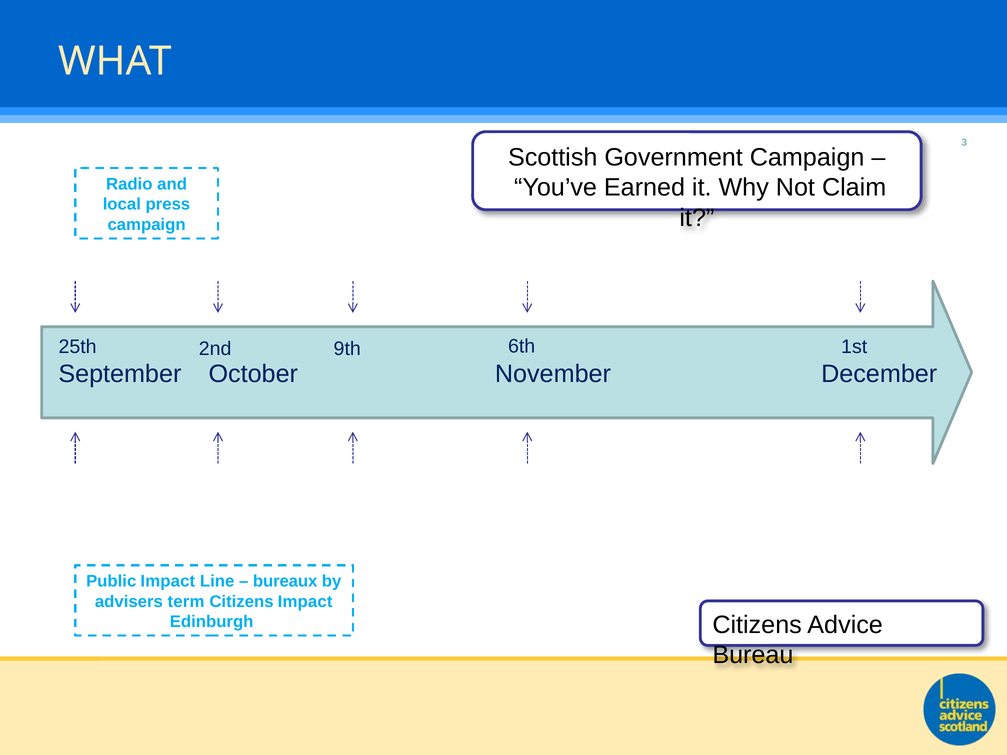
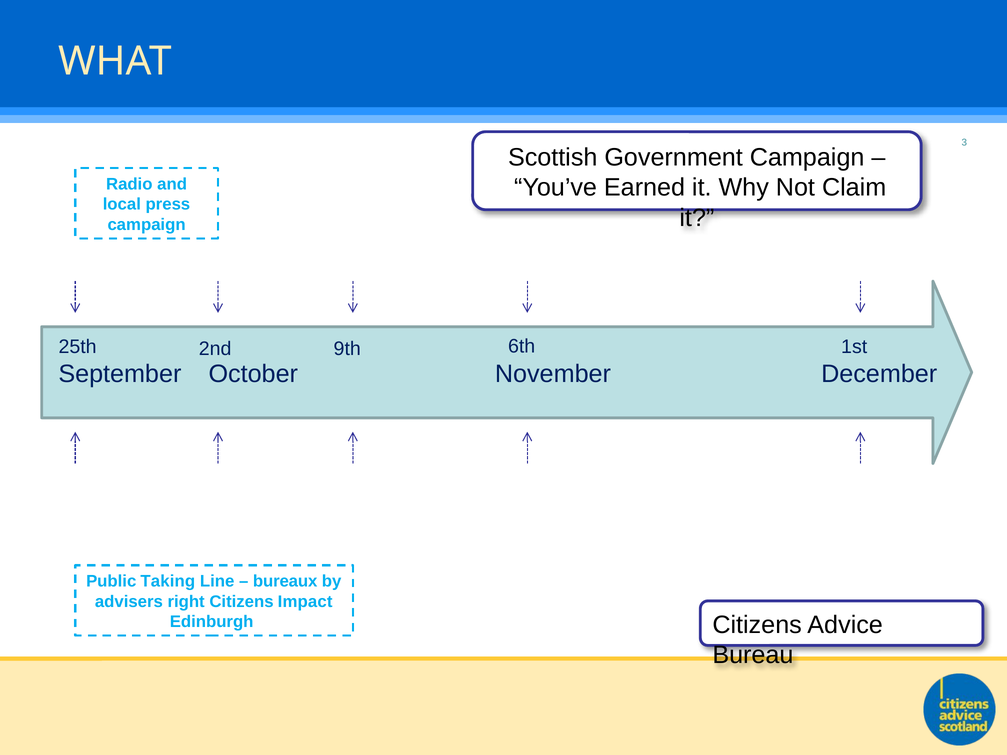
Public Impact: Impact -> Taking (168, 582)
term: term -> right (186, 602)
